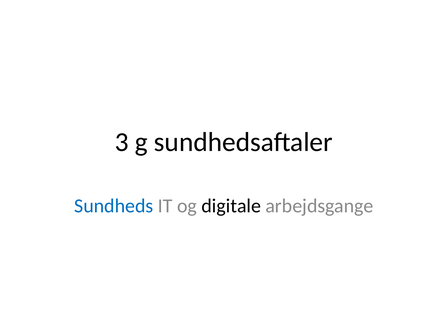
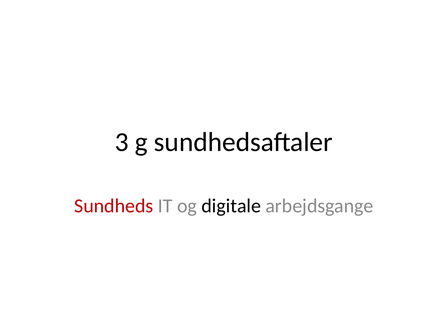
Sundheds colour: blue -> red (114, 206)
